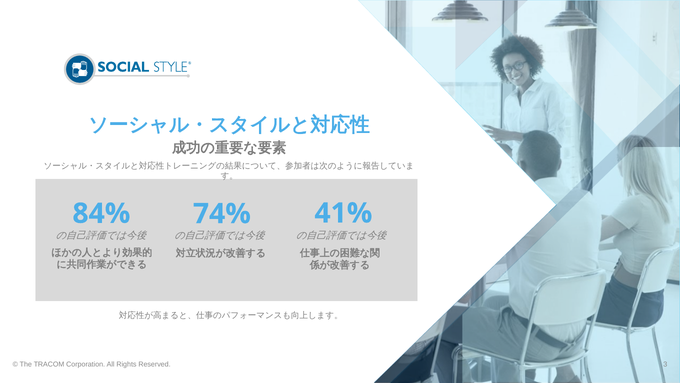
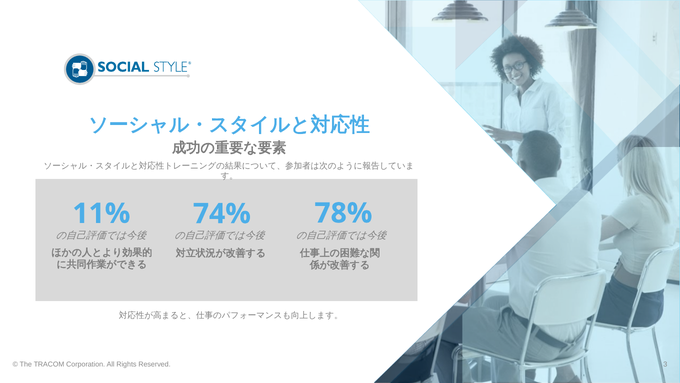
84%: 84% -> 11% (101, 213)
41%: 41% -> 78% (343, 213)
